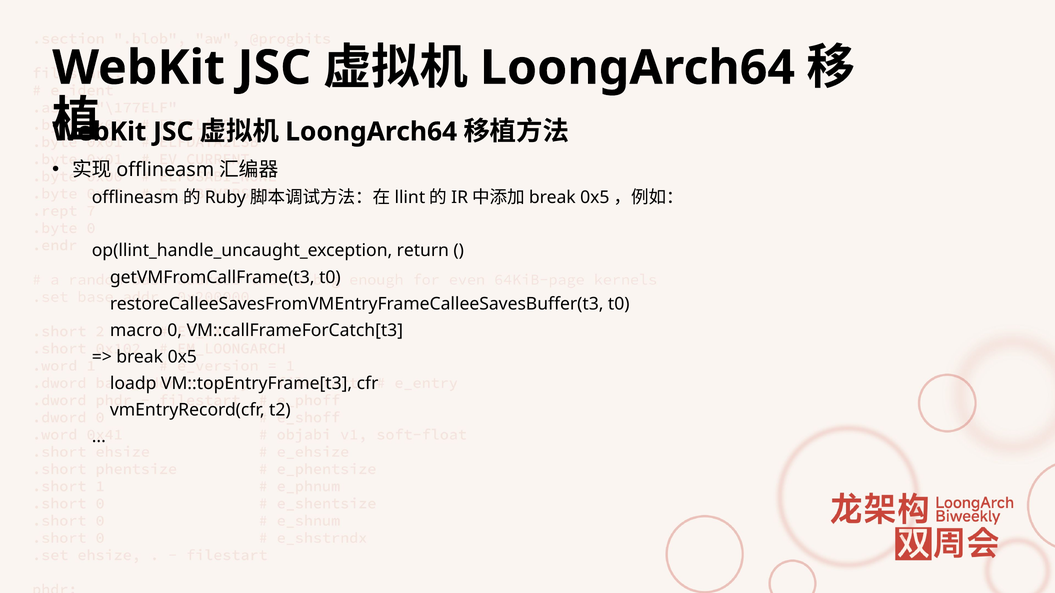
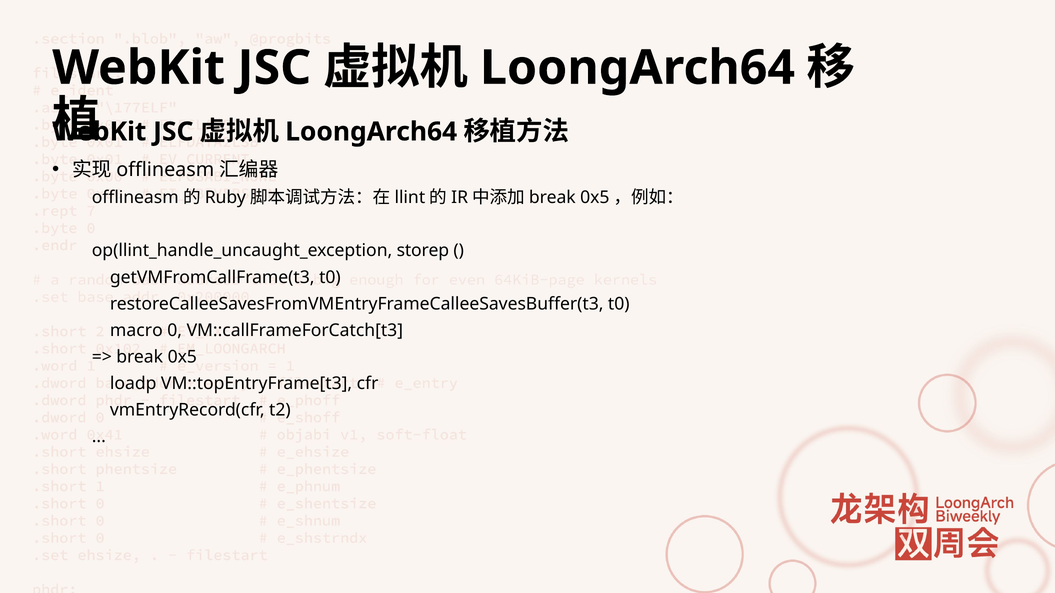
return: return -> storep (423, 251)
